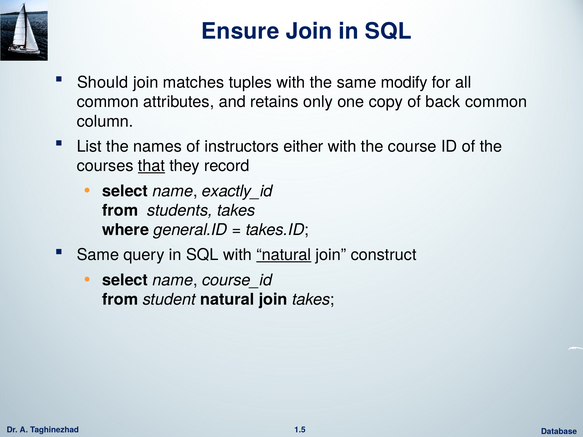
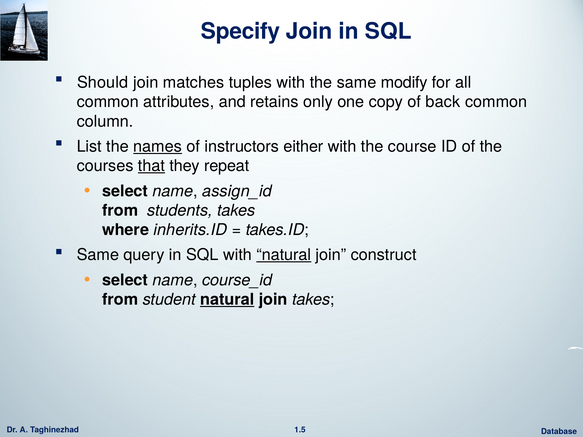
Ensure: Ensure -> Specify (241, 31)
names underline: none -> present (158, 147)
record: record -> repeat (227, 166)
exactly_id: exactly_id -> assign_id (237, 191)
general.ID: general.ID -> inherits.ID (190, 230)
natural underline: none -> present (227, 300)
